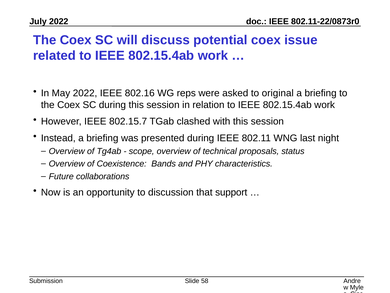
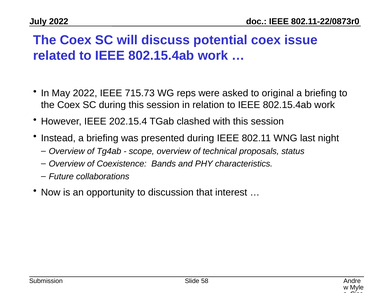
802.16: 802.16 -> 715.73 (140, 93)
802.15.7: 802.15.7 -> 202.15.4 (128, 121)
support: support -> interest (231, 192)
